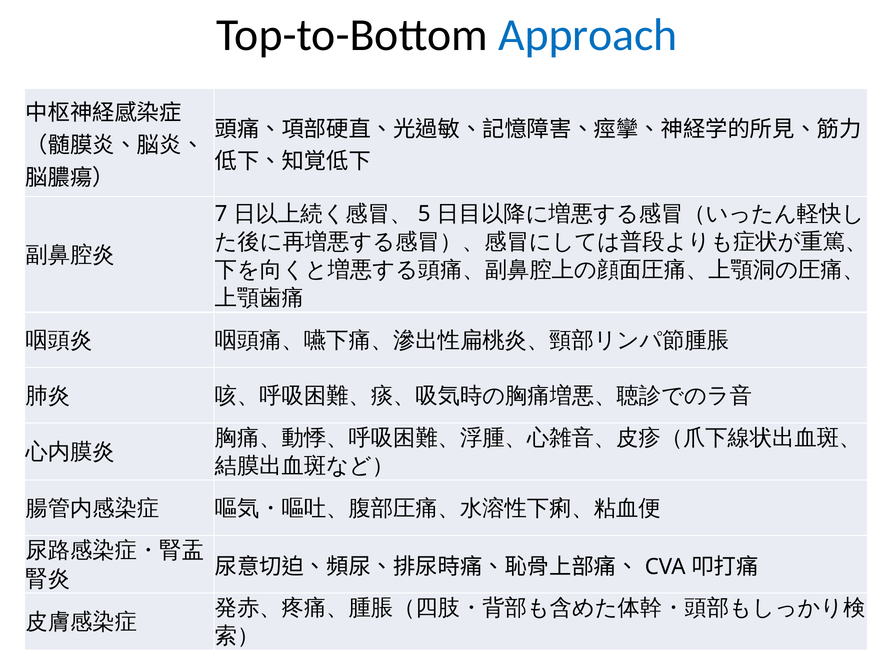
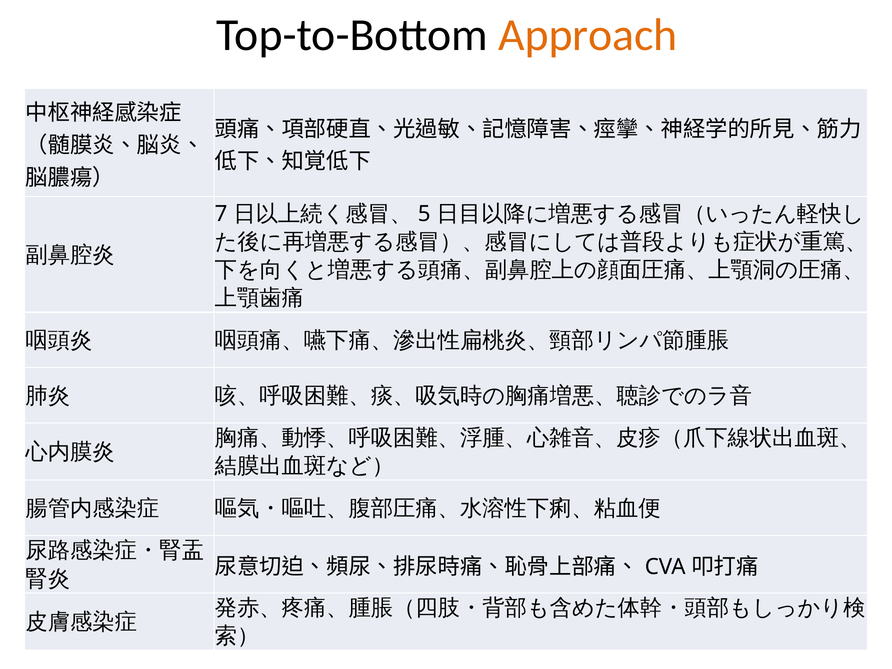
Approach colour: blue -> orange (588, 35)
